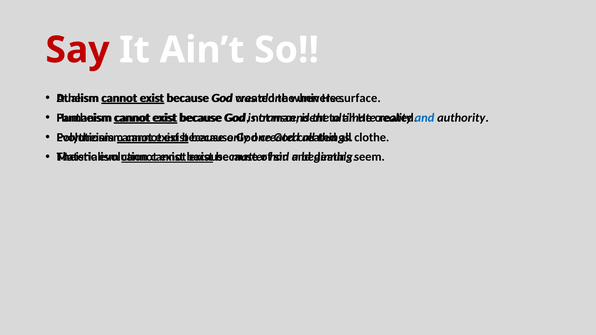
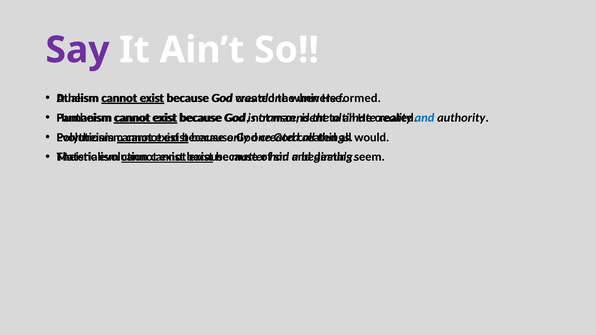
Say colour: red -> purple (77, 50)
surface: surface -> formed (360, 98)
clothe: clothe -> would (372, 137)
